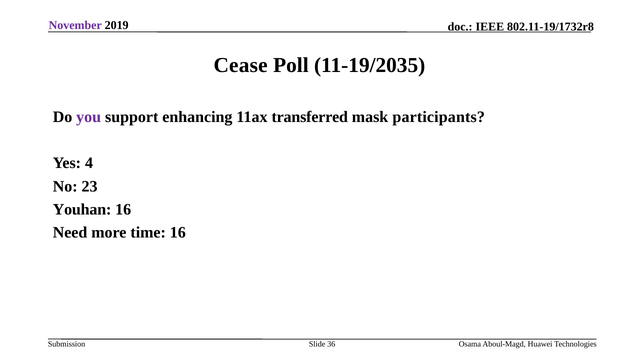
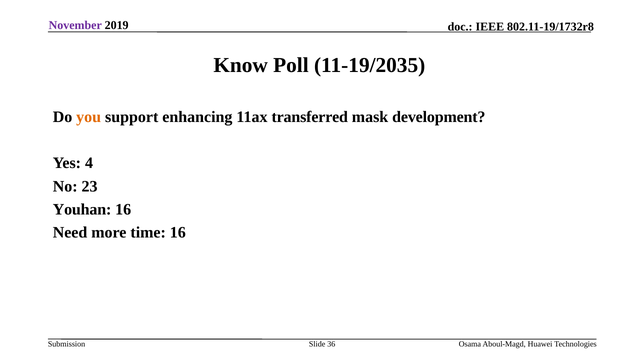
Cease: Cease -> Know (241, 65)
you colour: purple -> orange (89, 117)
participants: participants -> development (439, 117)
